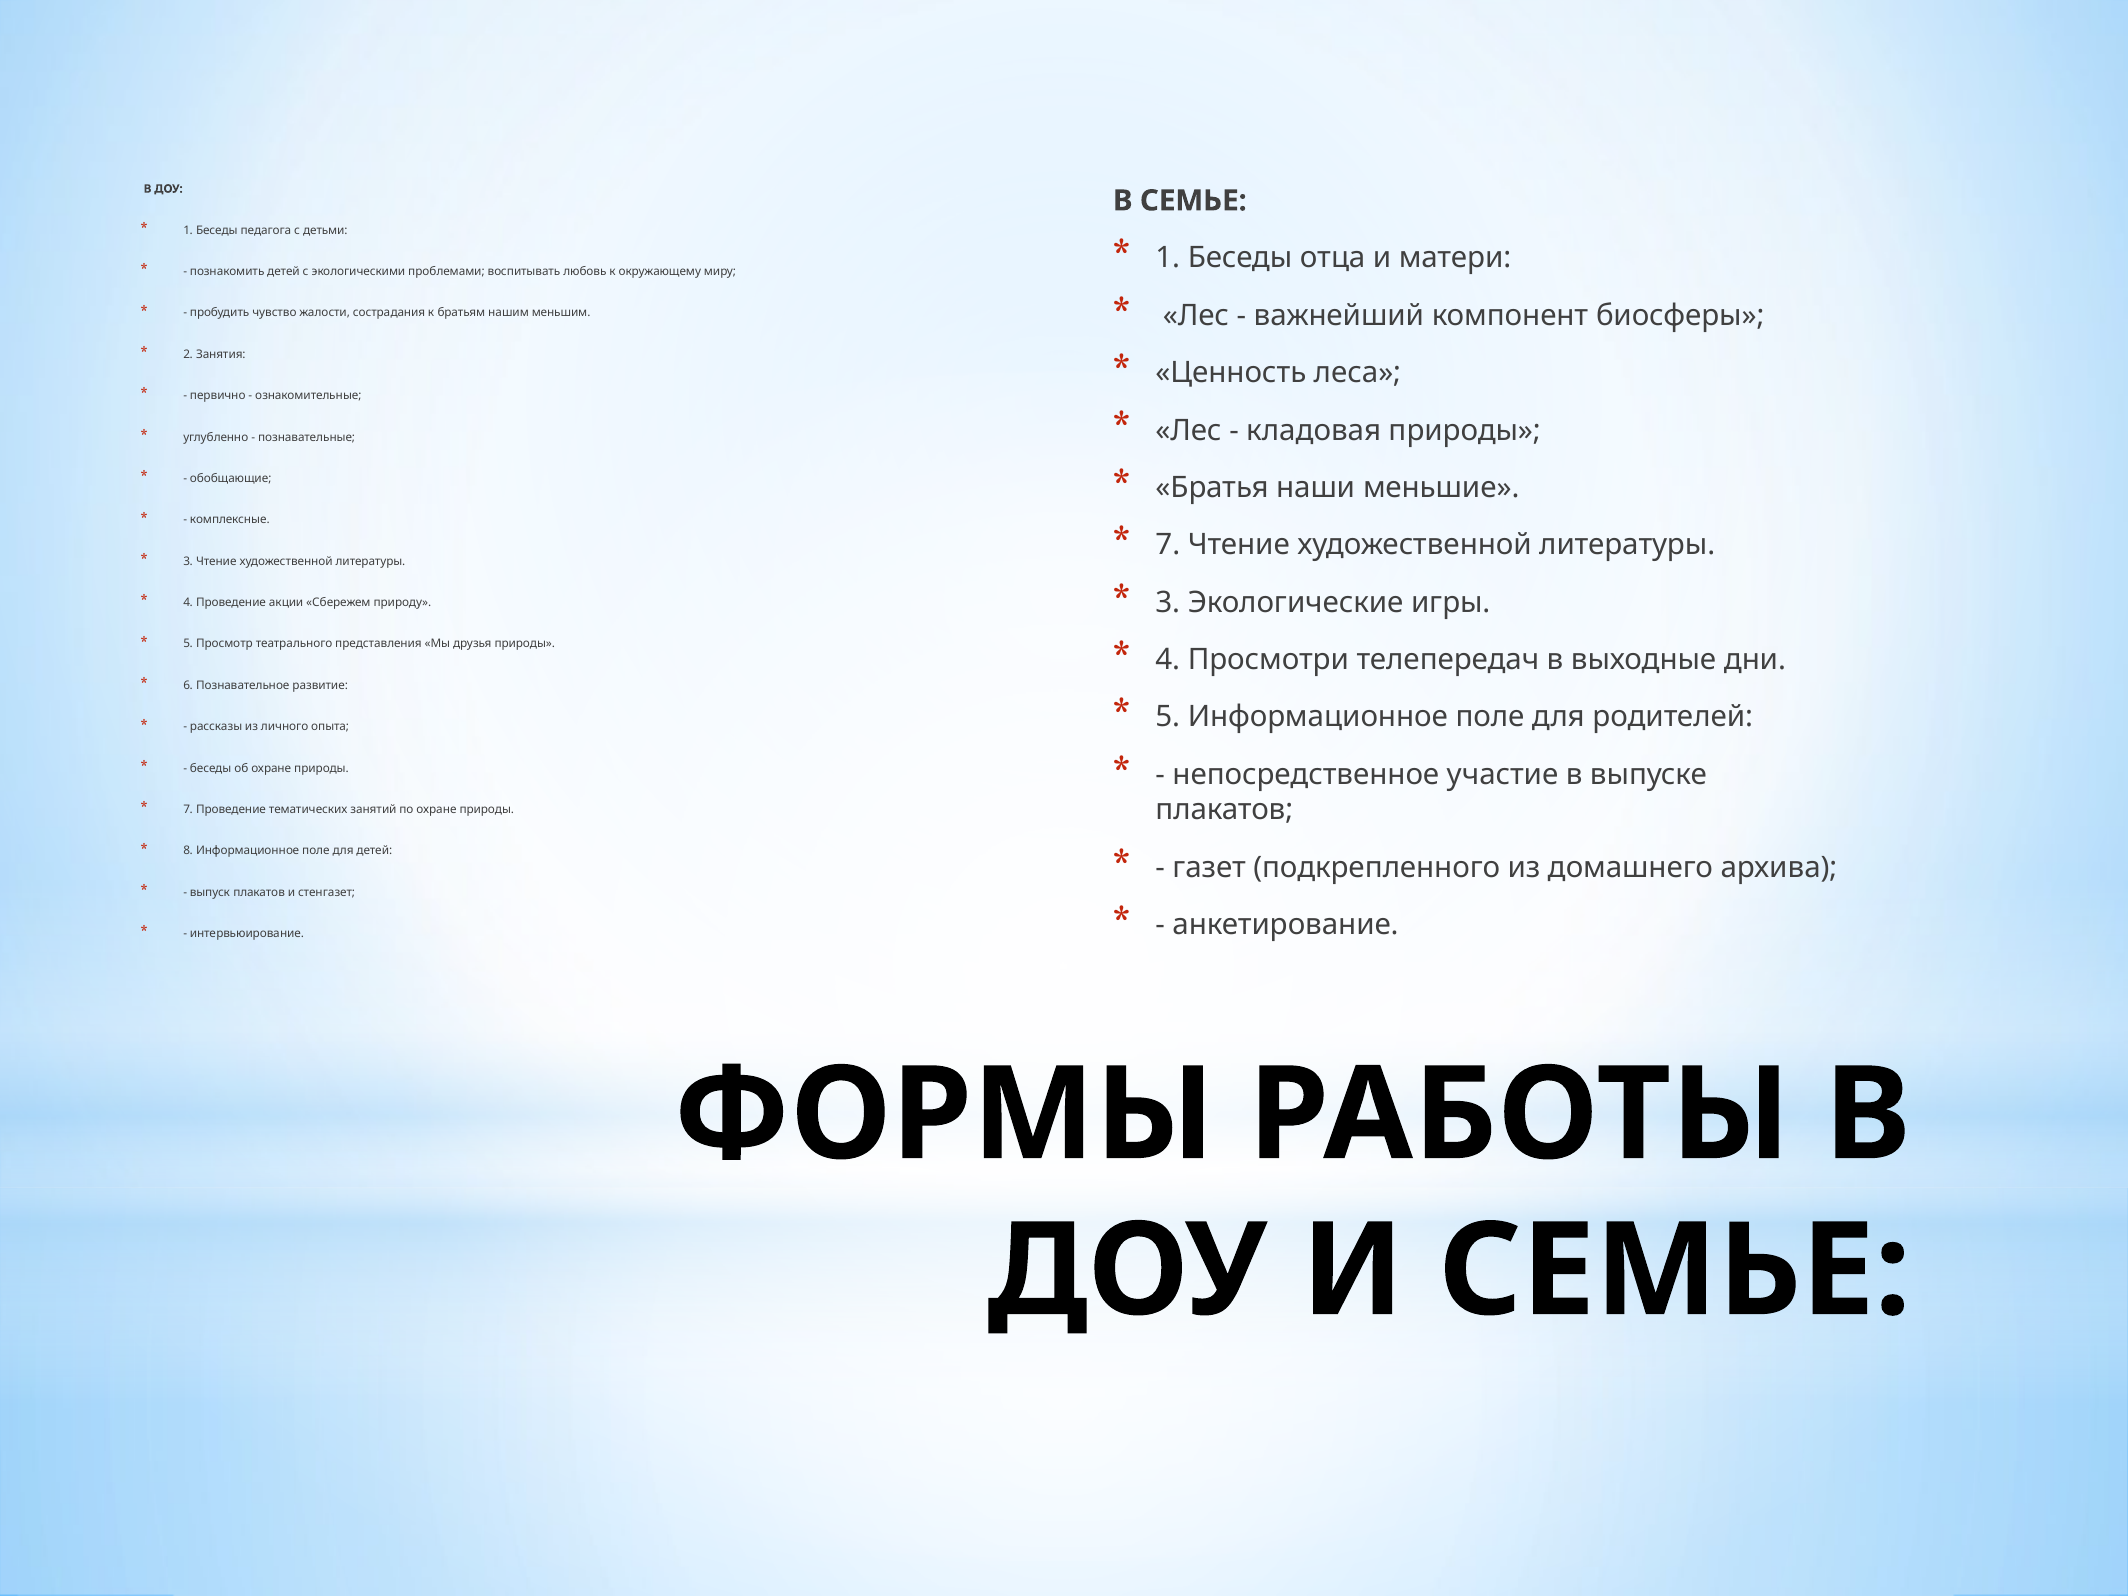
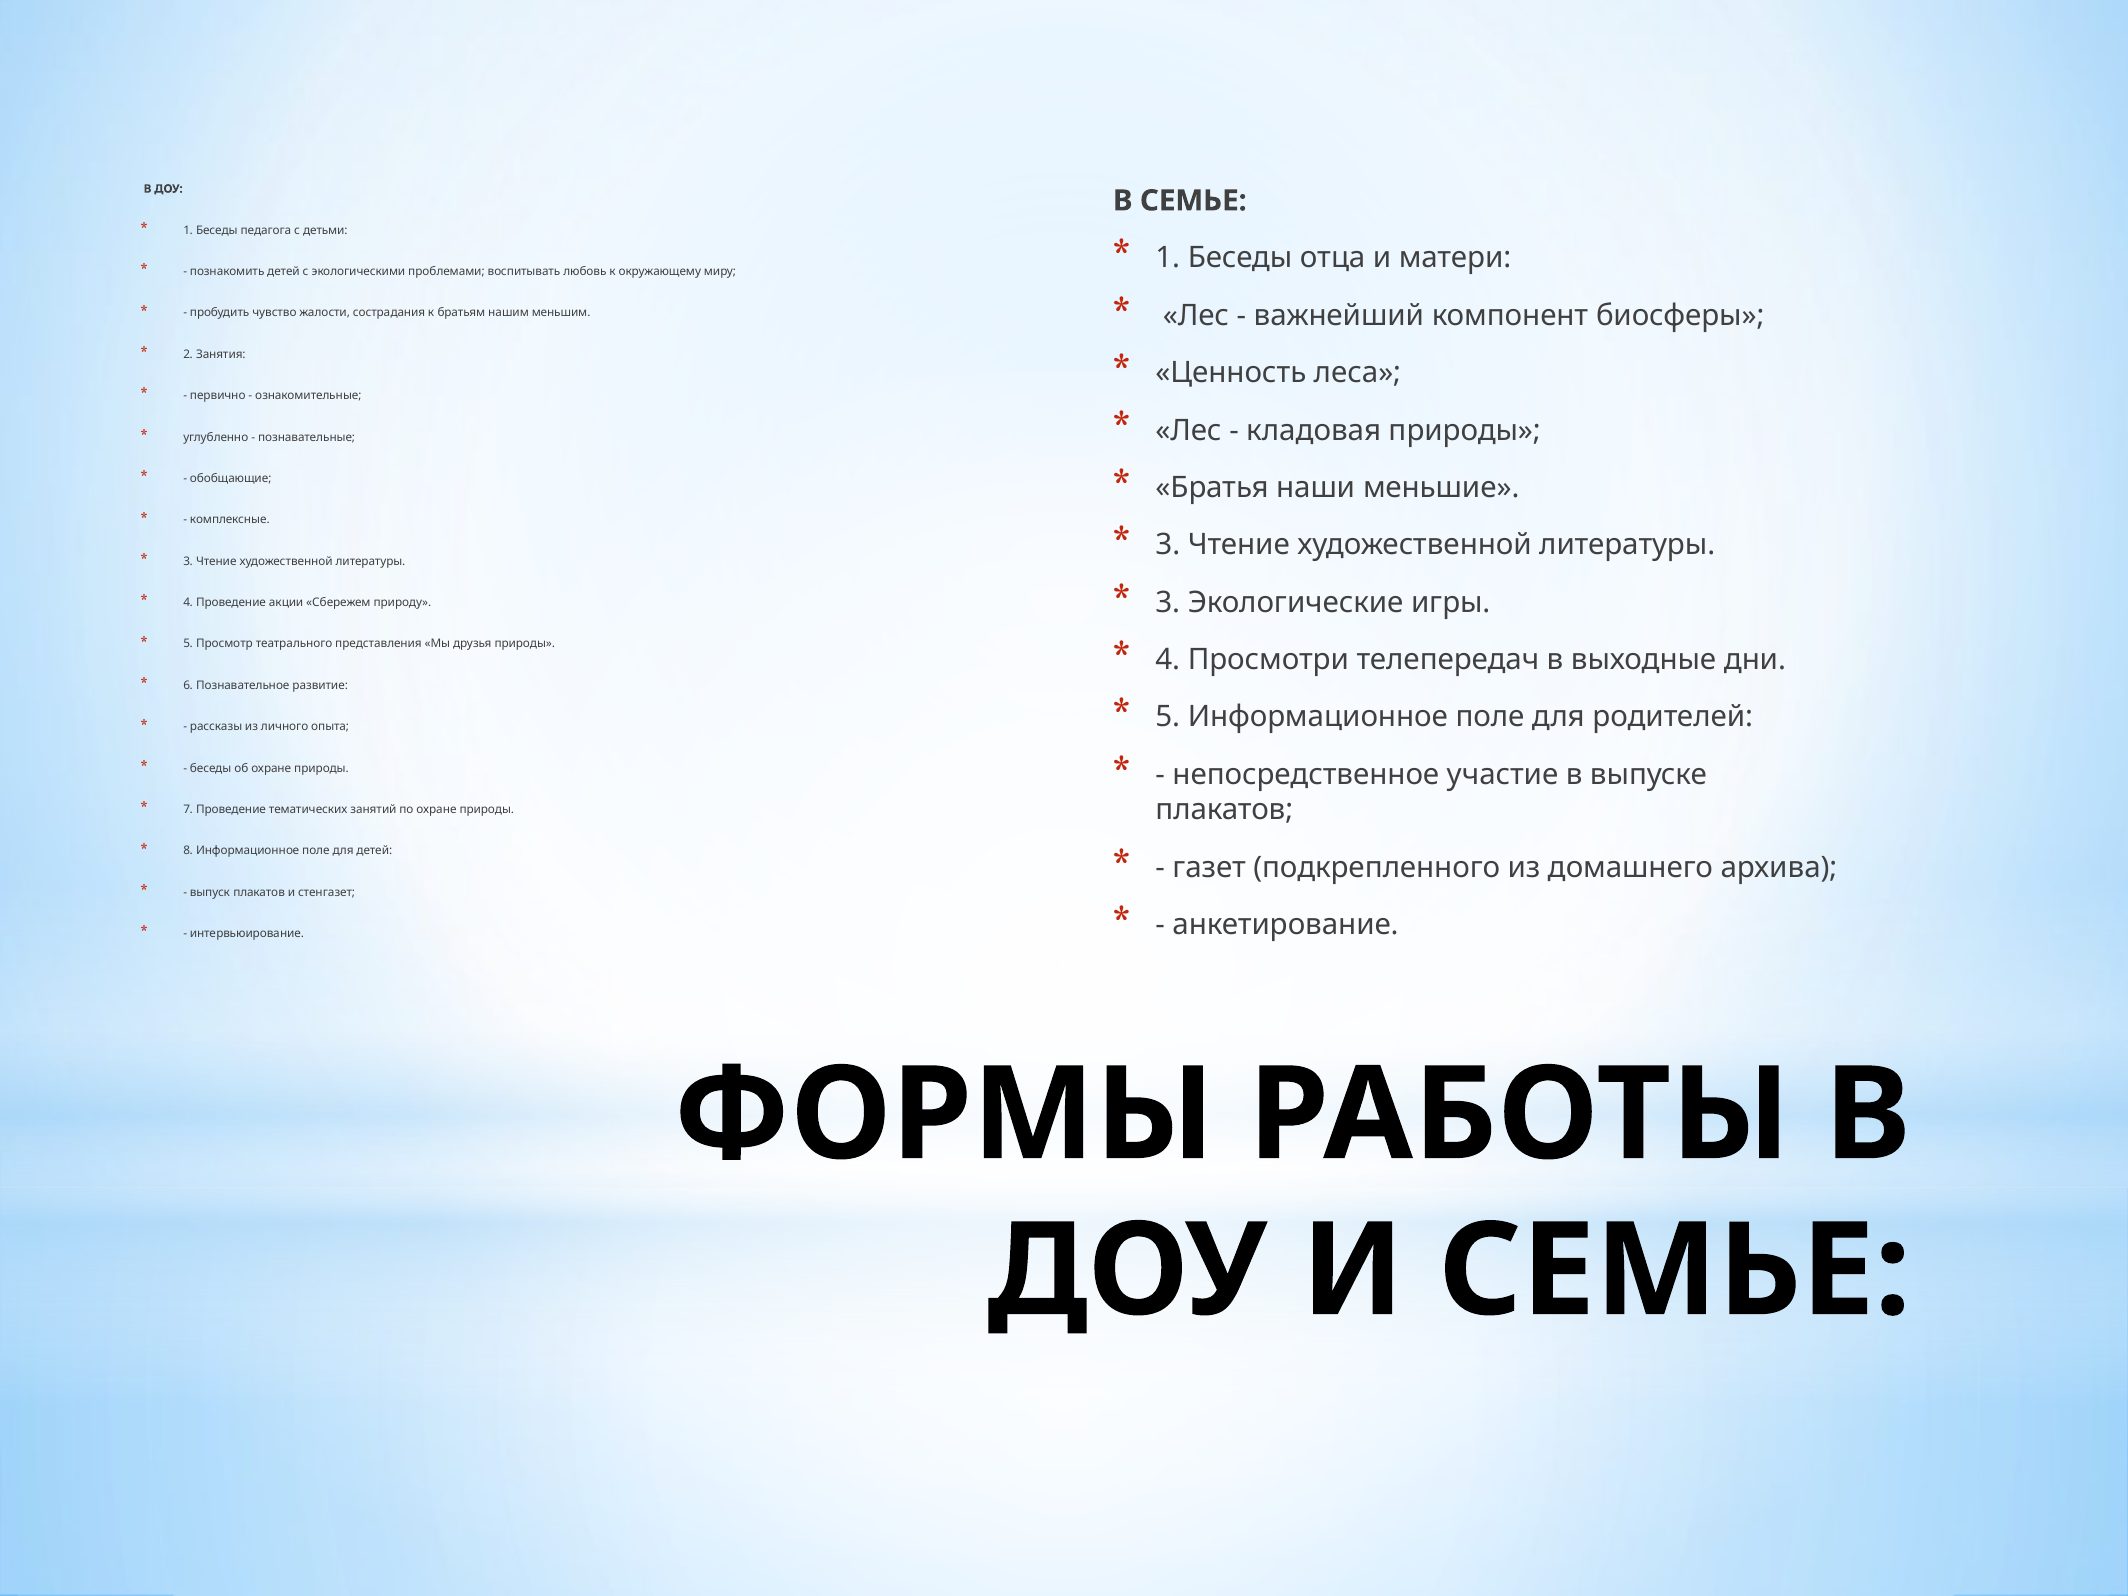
7: 7 -> 3 (1168, 545)
